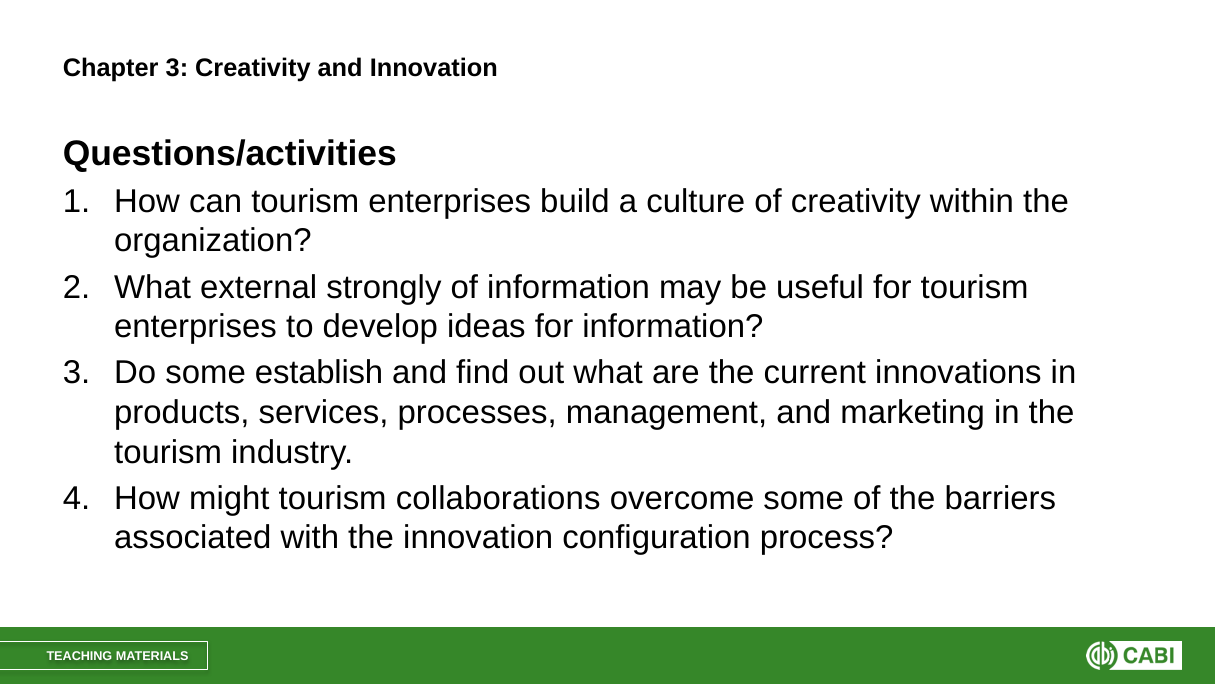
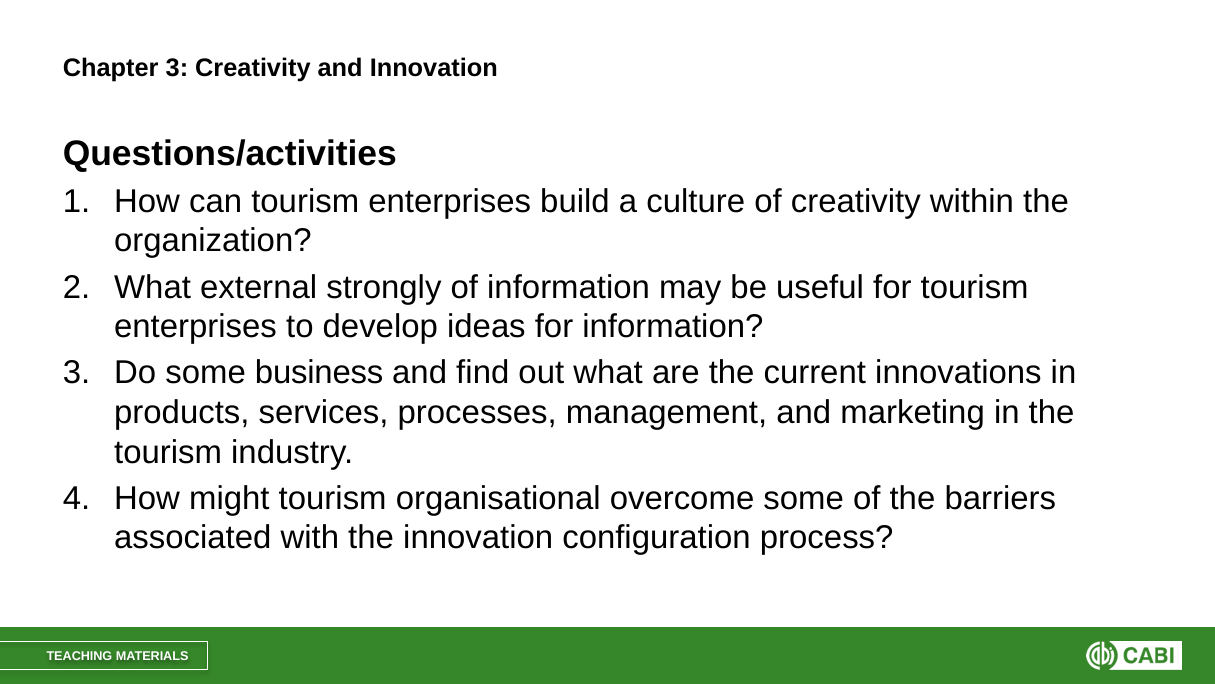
establish: establish -> business (319, 373)
collaborations: collaborations -> organisational (498, 498)
